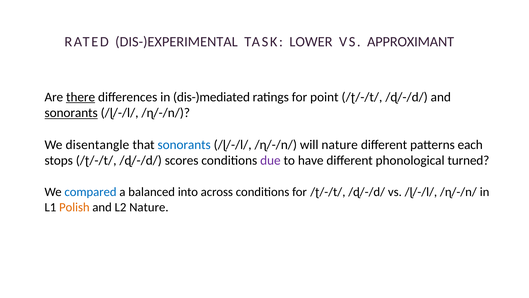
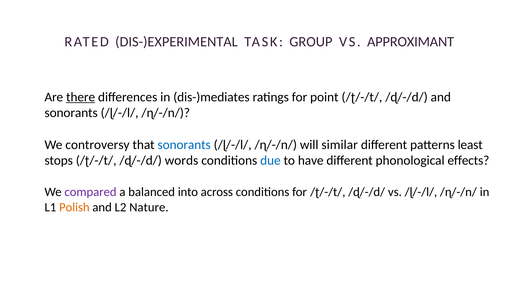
LOWER: LOWER -> GROUP (311, 42)
dis-)mediated: dis-)mediated -> dis-)mediates (211, 97)
sonorants underline: present -> none (71, 113)
disentangle: disentangle -> controversy (97, 144)
will nature: nature -> similar (340, 144)
each: each -> least (470, 144)
scores: scores -> words (182, 160)
due colour: purple -> blue (270, 160)
turned: turned -> effects (468, 160)
compared colour: blue -> purple (90, 192)
